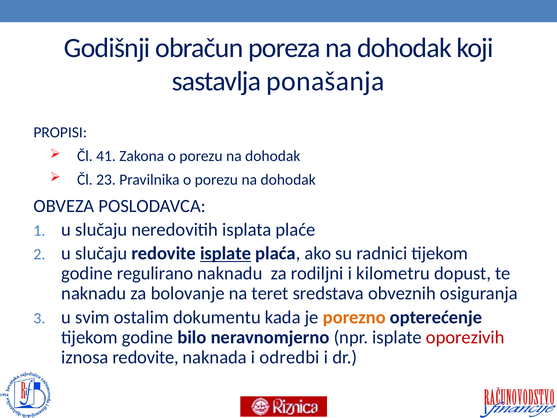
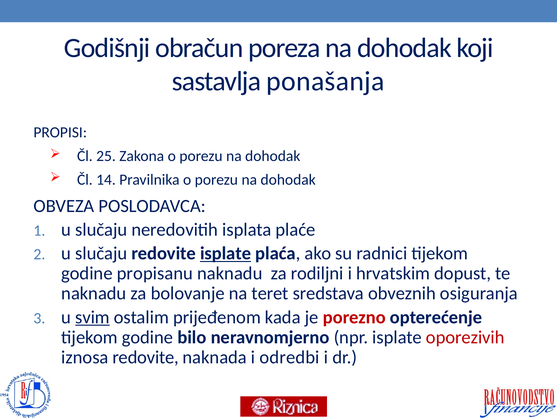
41: 41 -> 25 (106, 156)
23: 23 -> 14 (106, 179)
regulirano: regulirano -> propisanu (155, 273)
kilometru: kilometru -> hrvatskim (393, 273)
svim underline: none -> present (92, 317)
dokumentu: dokumentu -> prijeđenom (217, 317)
porezno colour: orange -> red (354, 317)
